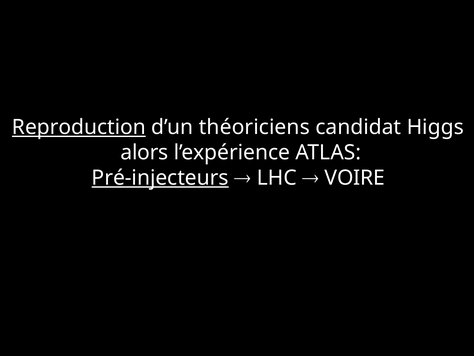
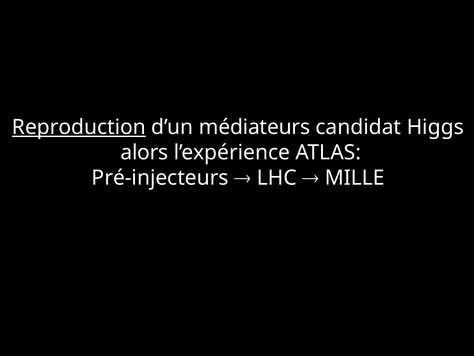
théoriciens: théoriciens -> médiateurs (255, 127)
Pré-injecteurs underline: present -> none (160, 178)
VOIRE: VOIRE -> MILLE (355, 178)
